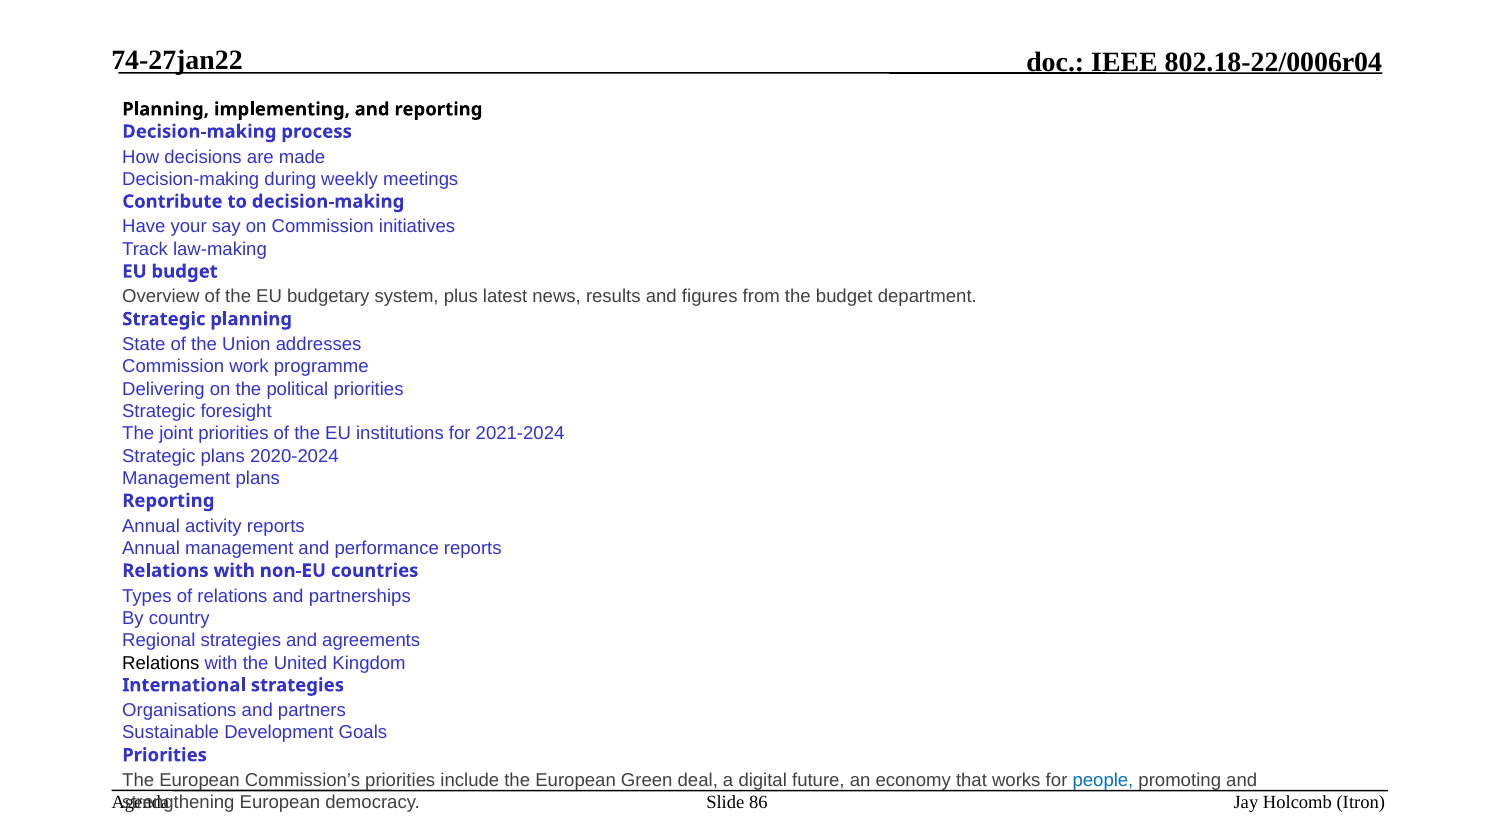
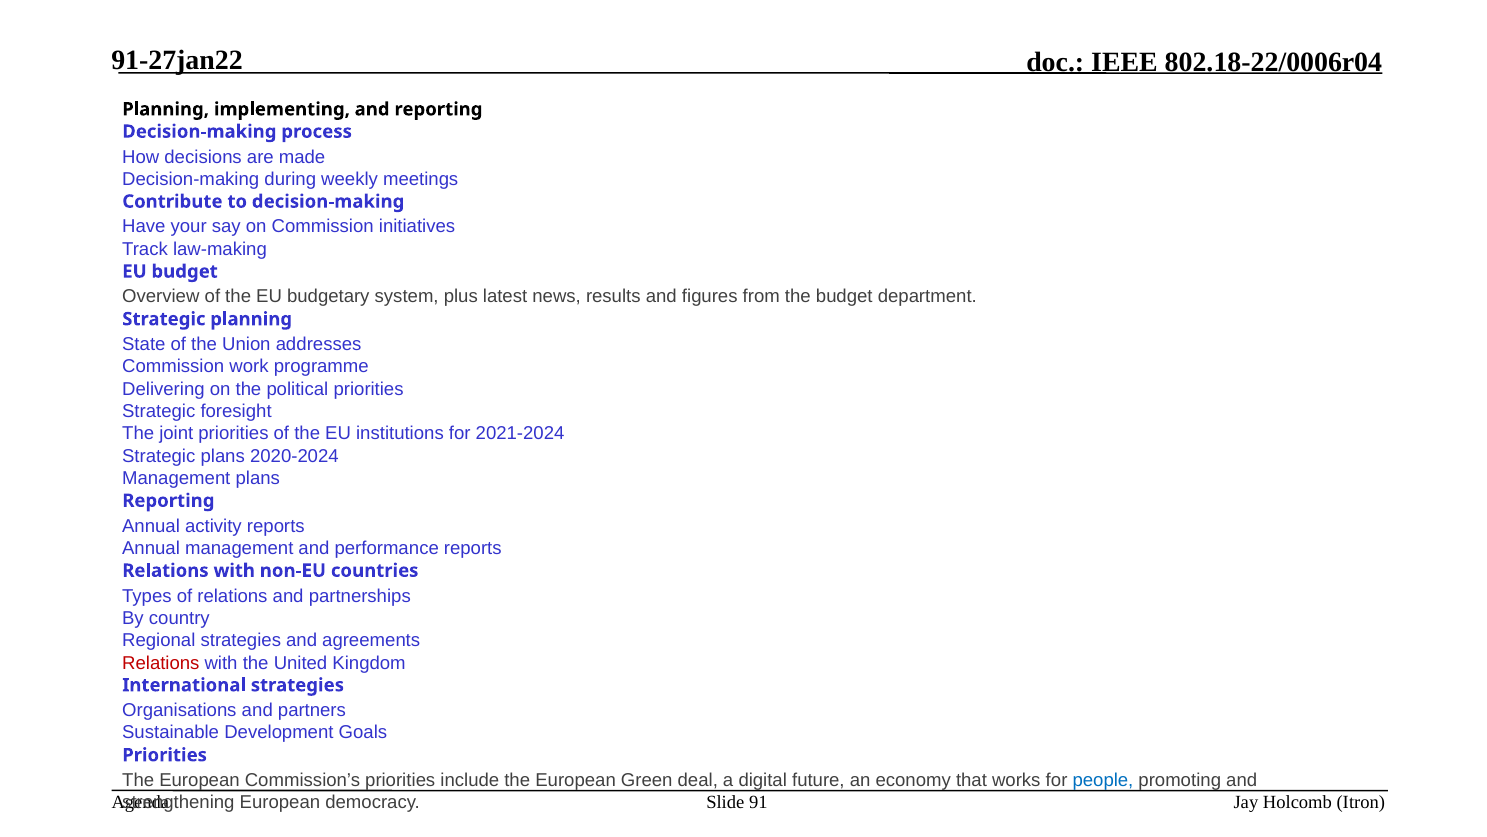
74-27jan22: 74-27jan22 -> 91-27jan22 (177, 60)
Relations colour: black -> red (161, 662)
86: 86 -> 91 (758, 802)
